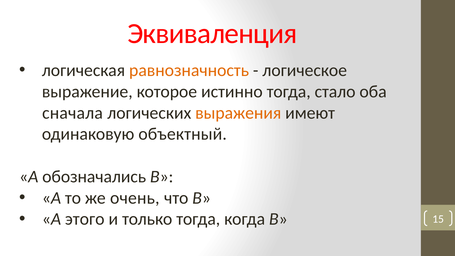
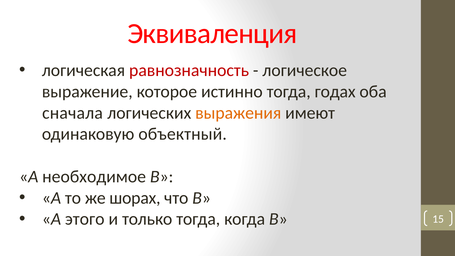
равнозначность colour: orange -> red (189, 70)
стало: стало -> годах (335, 92)
обозначались: обозначались -> необходимое (94, 177)
очень: очень -> шорах (135, 198)
